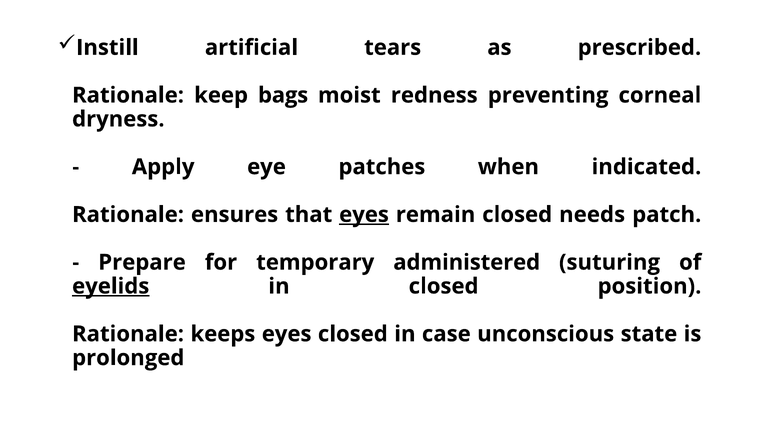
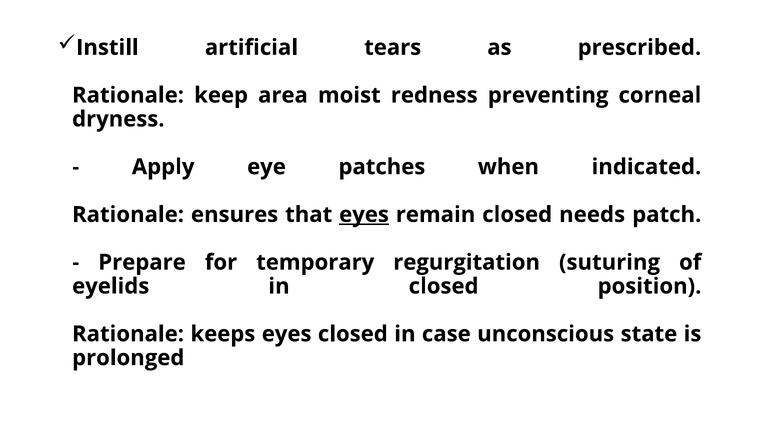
bags: bags -> area (283, 95)
administered: administered -> regurgitation (467, 262)
eyelids underline: present -> none (111, 286)
